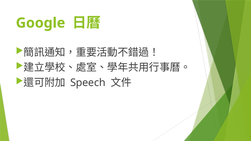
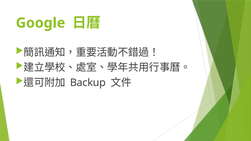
Speech: Speech -> Backup (88, 83)
